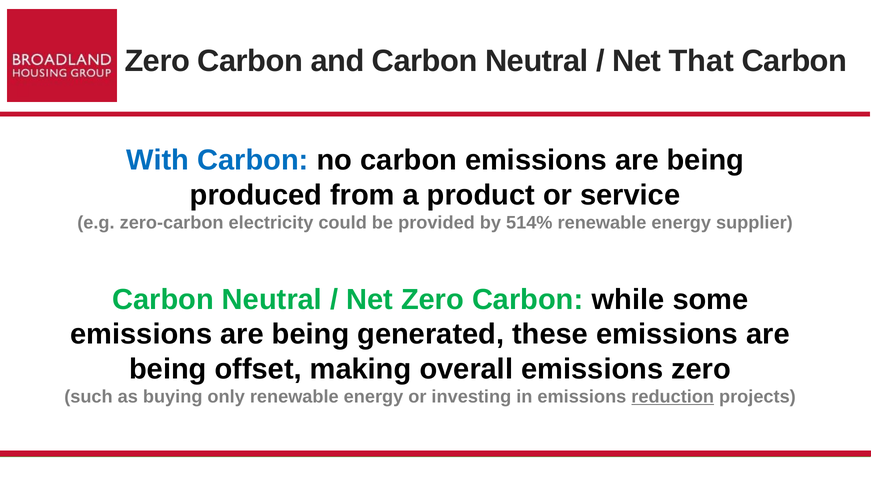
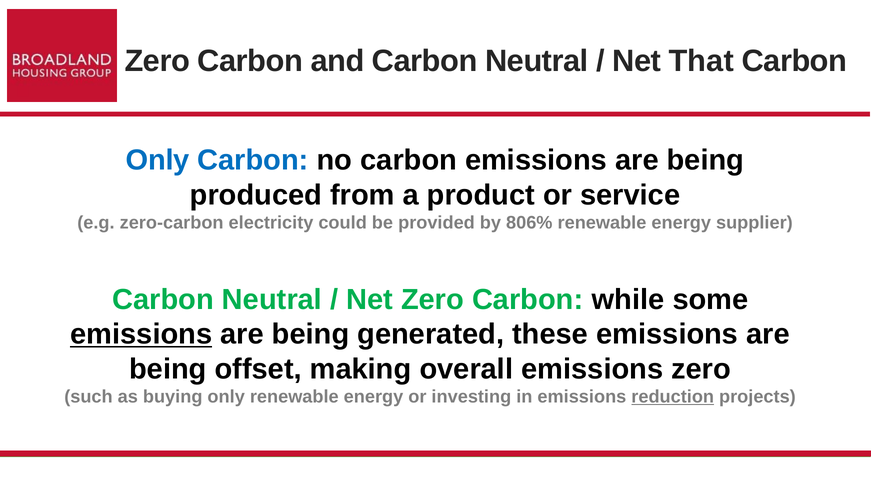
With: With -> Only (158, 160)
514%: 514% -> 806% (529, 223)
emissions underline: none -> present (141, 334)
